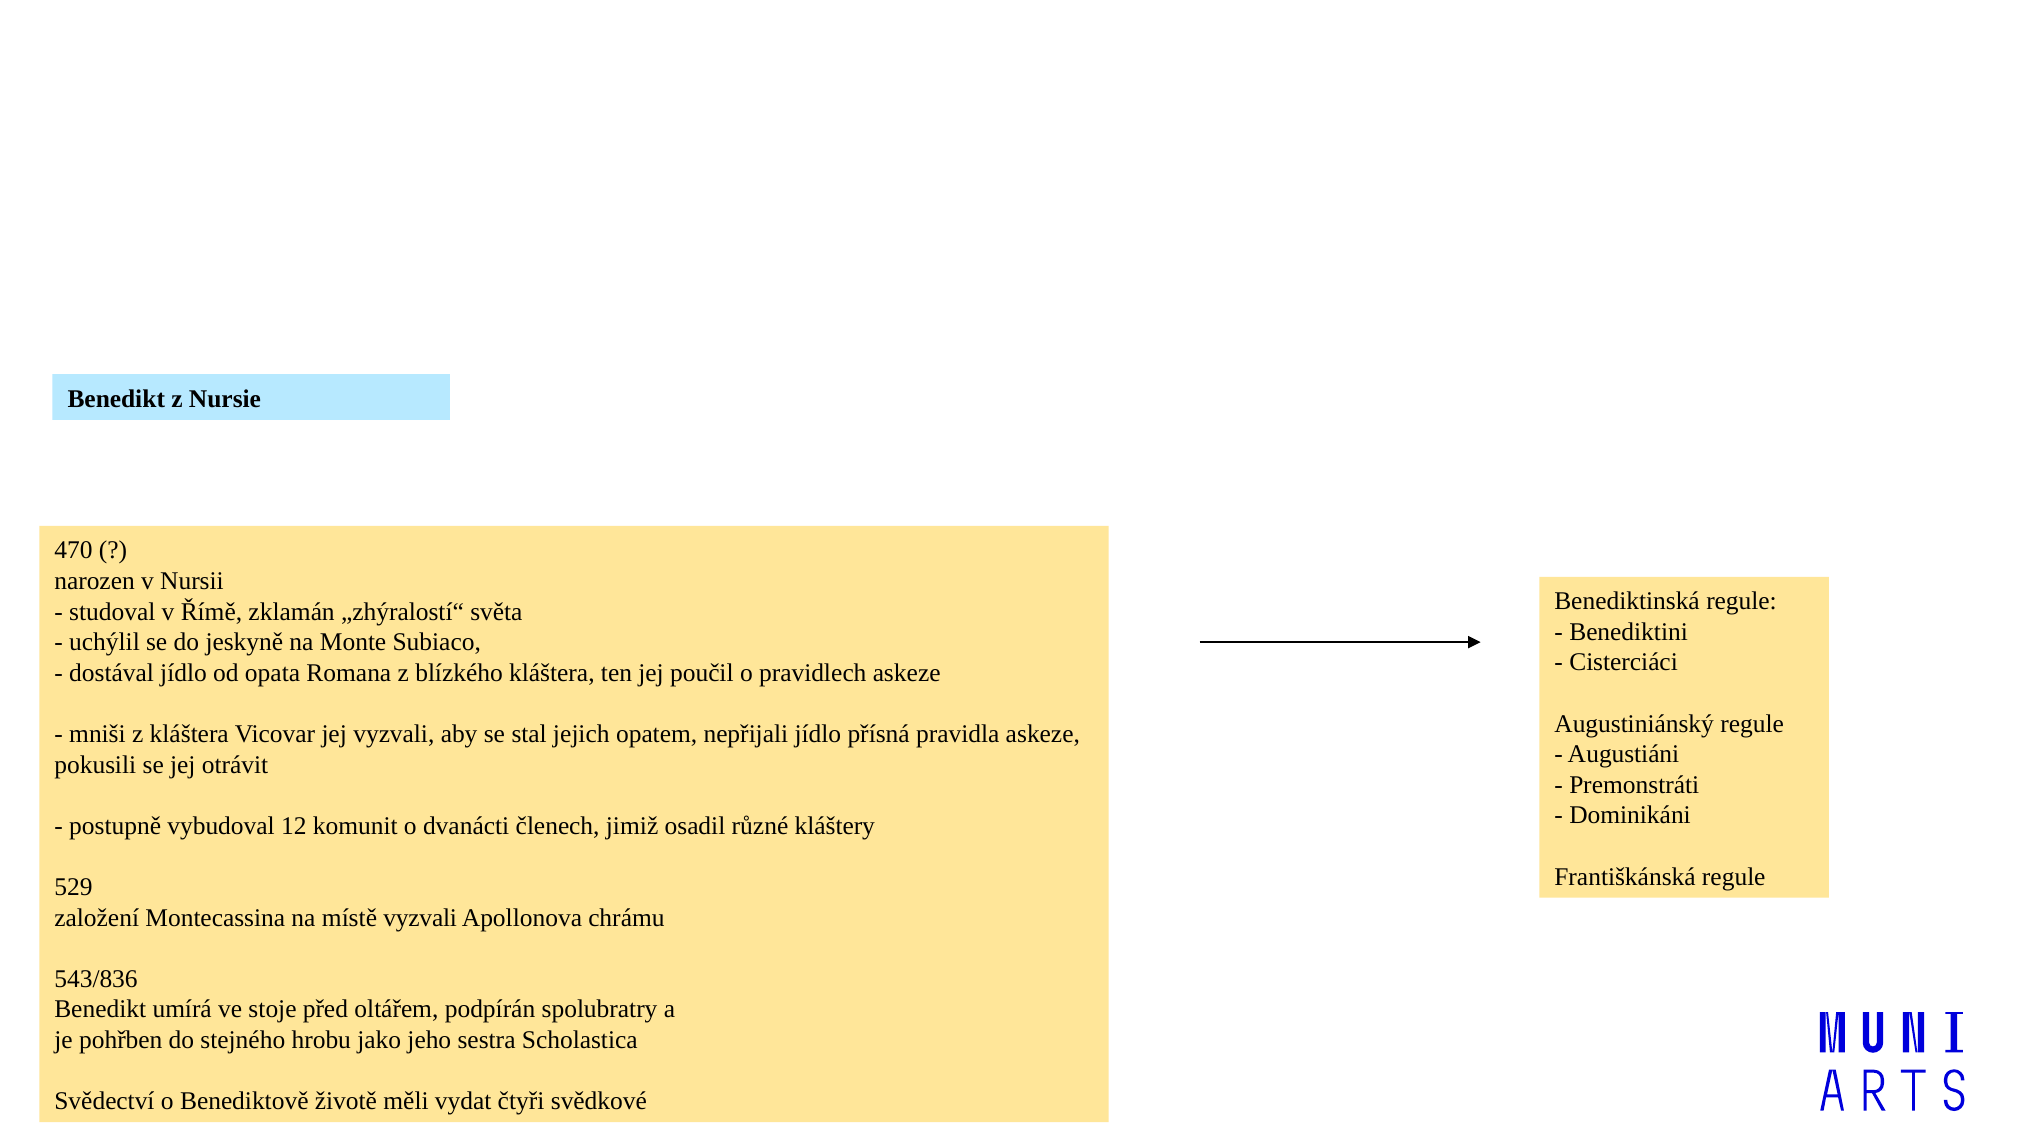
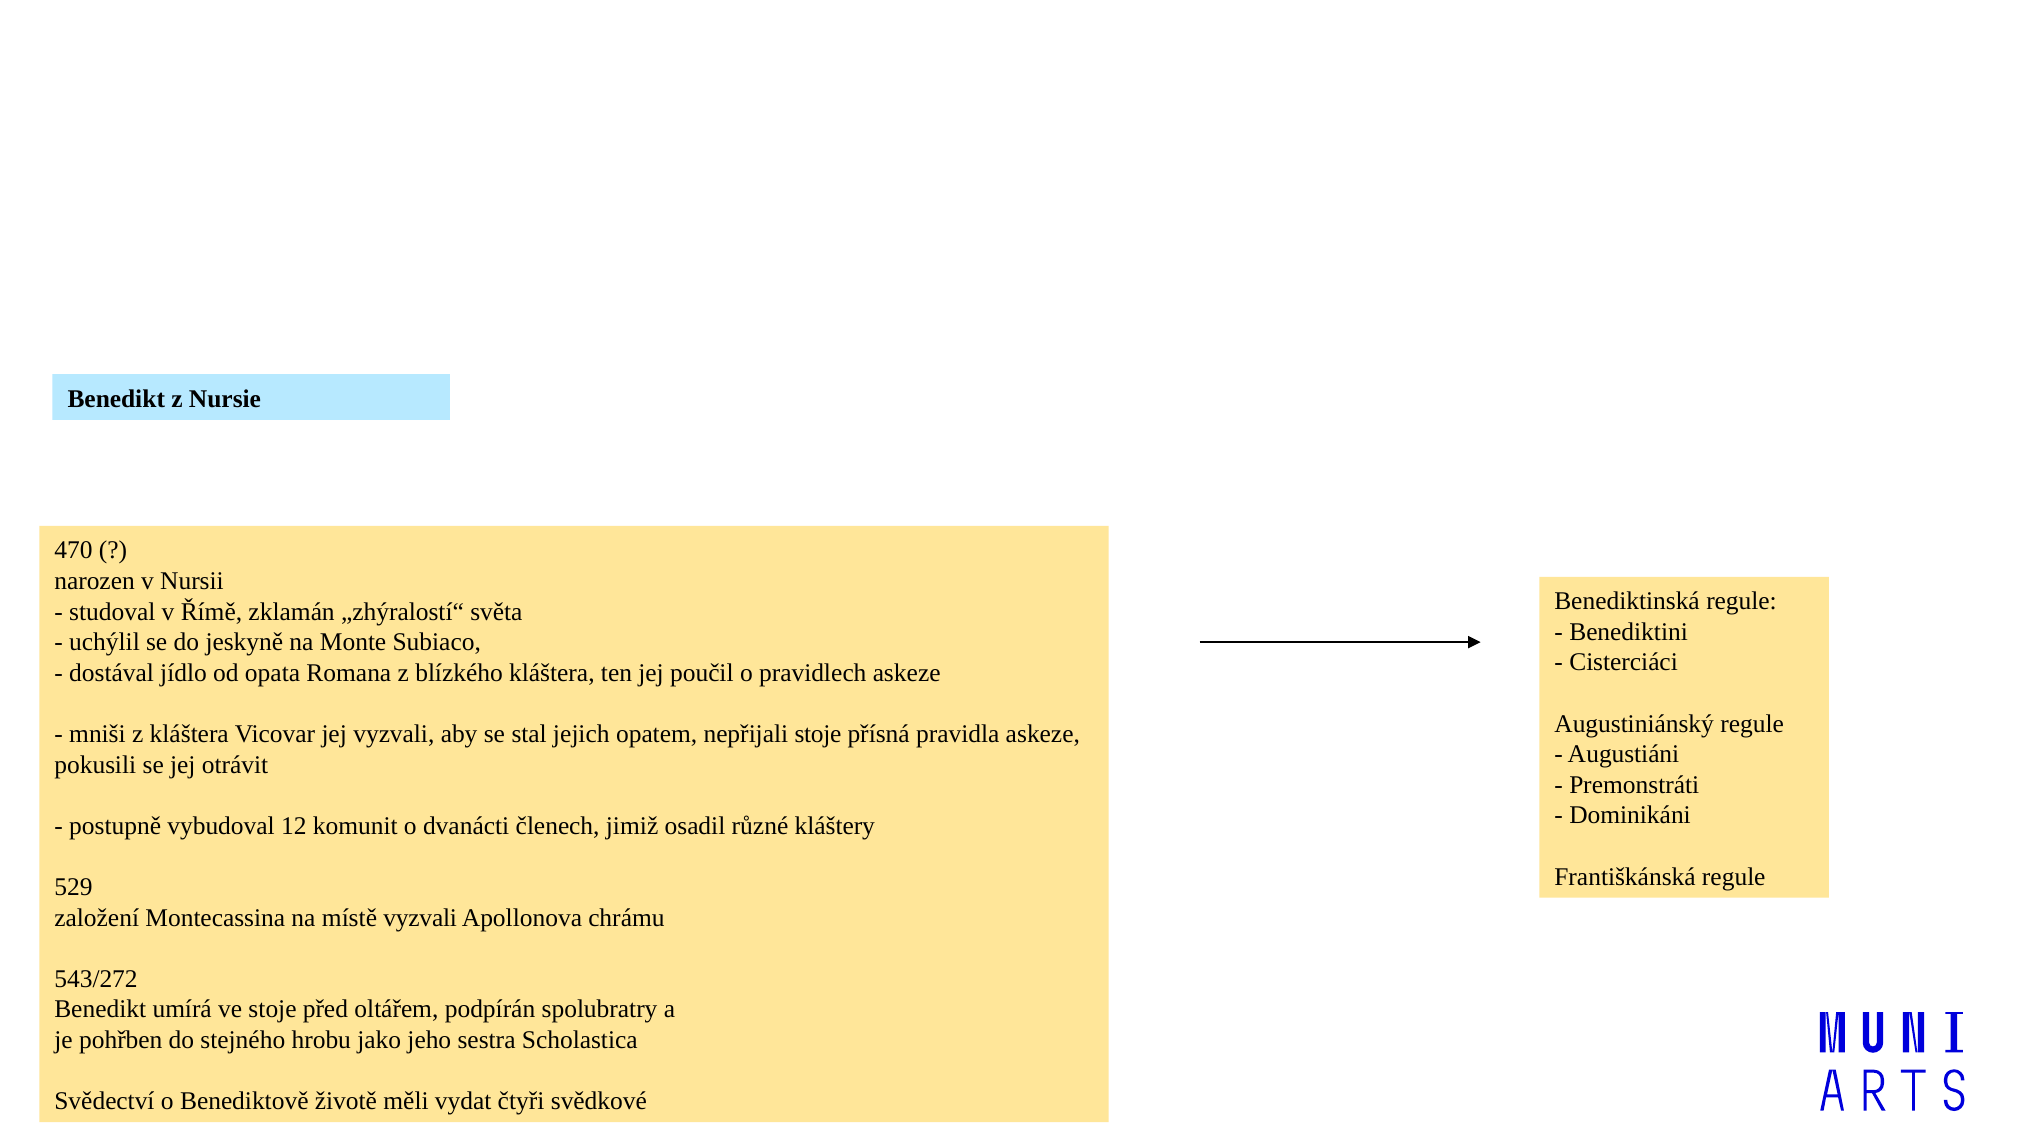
nepřijali jídlo: jídlo -> stoje (818, 734)
543/836: 543/836 -> 543/272 (96, 979)
